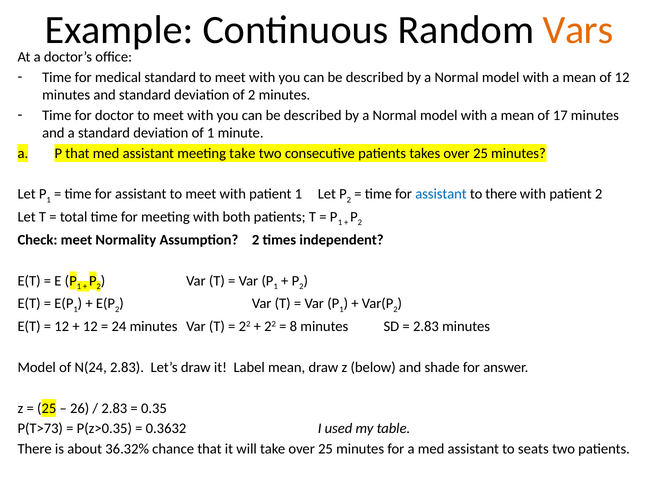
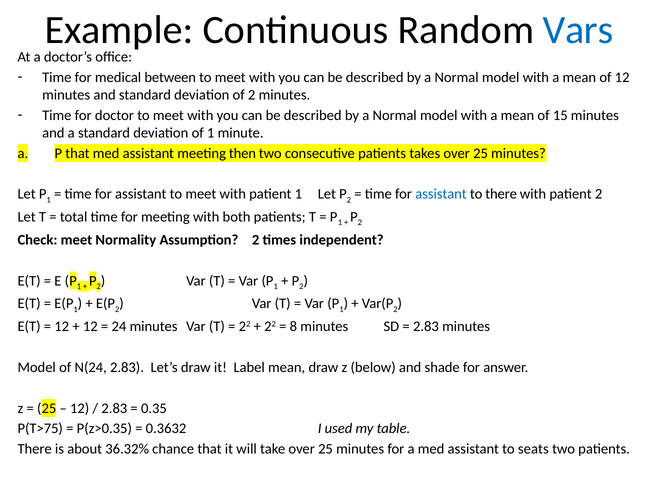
Vars colour: orange -> blue (578, 30)
medical standard: standard -> between (170, 77)
17: 17 -> 15 (560, 115)
meeting take: take -> then (242, 153)
26: 26 -> 12 (80, 409)
P(T>73: P(T>73 -> P(T>75 (40, 429)
